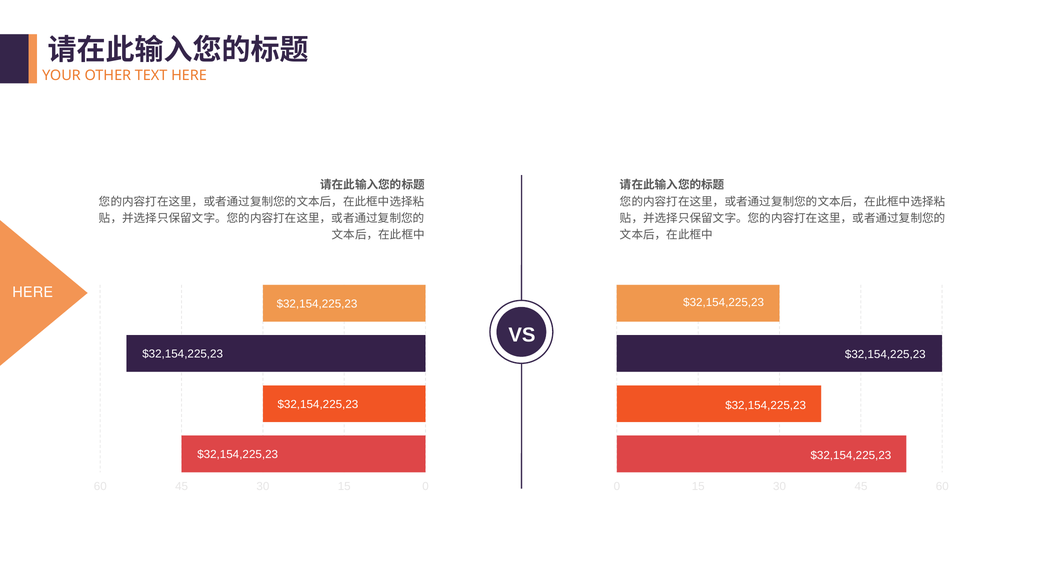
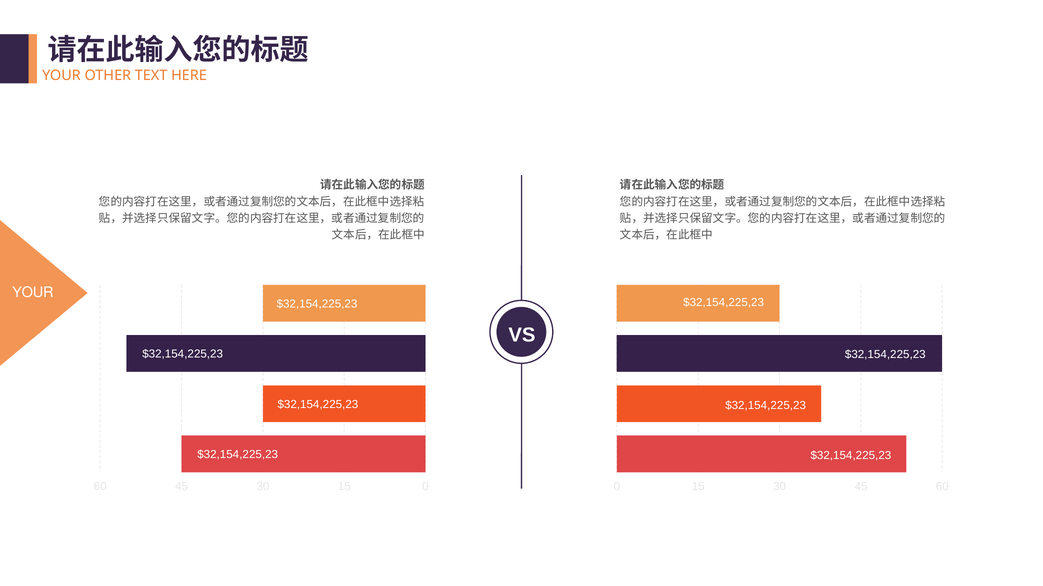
HERE: HERE -> YOUR (33, 293)
